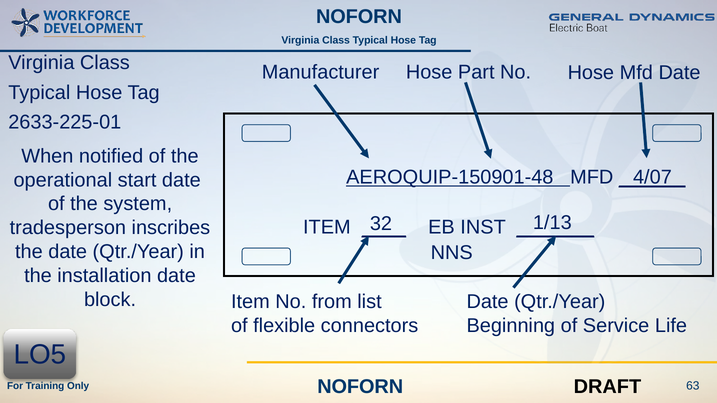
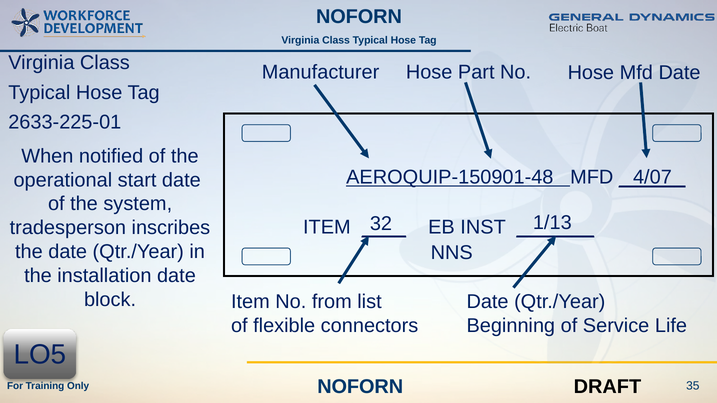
63: 63 -> 35 (693, 386)
